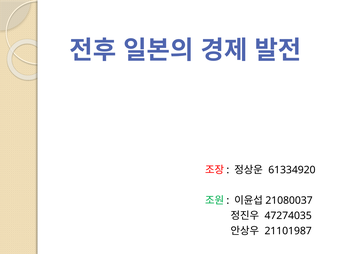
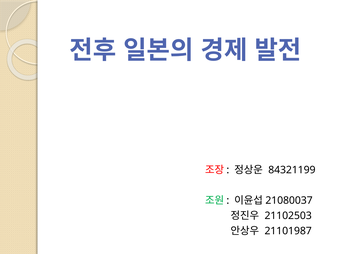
61334920: 61334920 -> 84321199 (292, 170)
47274035: 47274035 -> 21102503 (288, 216)
